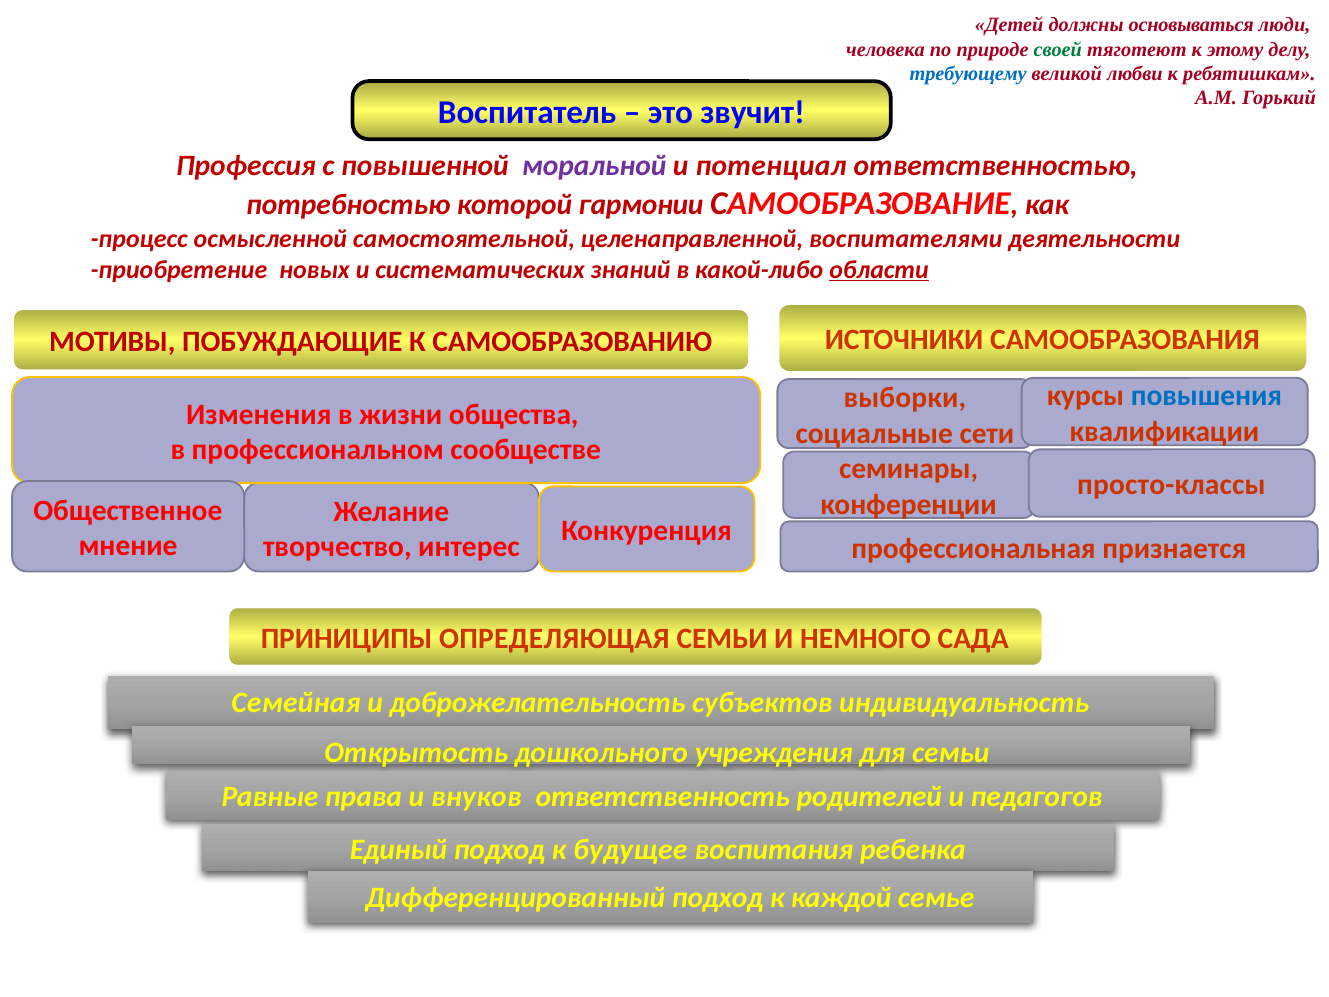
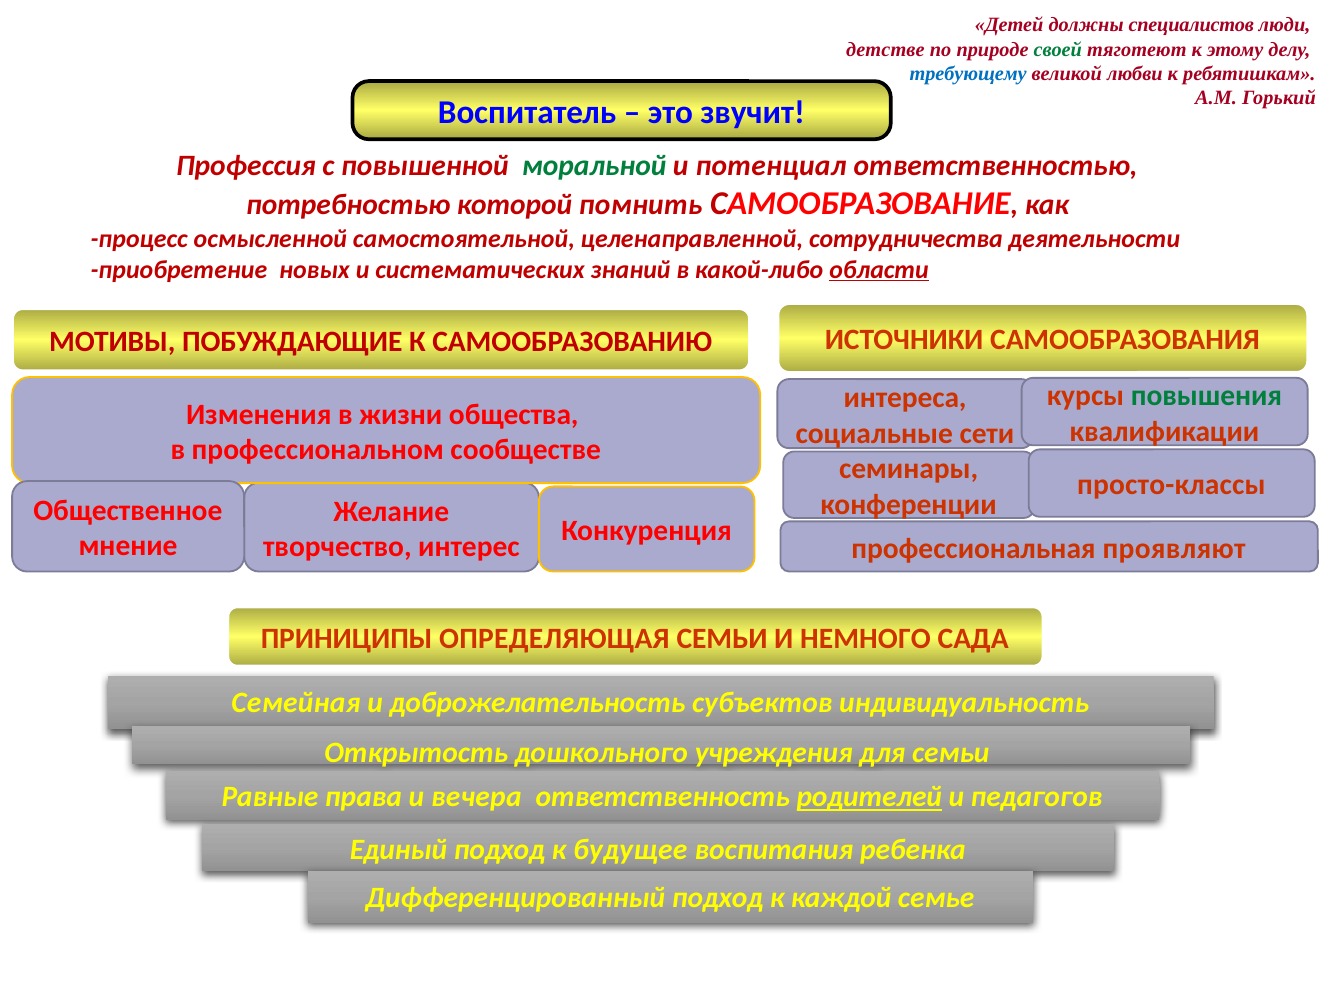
основываться: основываться -> специалистов (1191, 25)
человека: человека -> детстве (885, 49)
моральной colour: purple -> green (594, 166)
гармонии: гармонии -> помнить (641, 205)
воспитателями: воспитателями -> сотрудничества (906, 238)
повышения colour: blue -> green (1206, 396)
выборки: выборки -> интереса (905, 398)
признается: признается -> проявляют (1174, 548)
внуков: внуков -> вечера (476, 797)
родителей underline: none -> present (869, 797)
